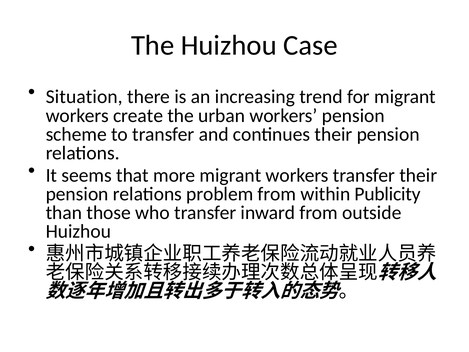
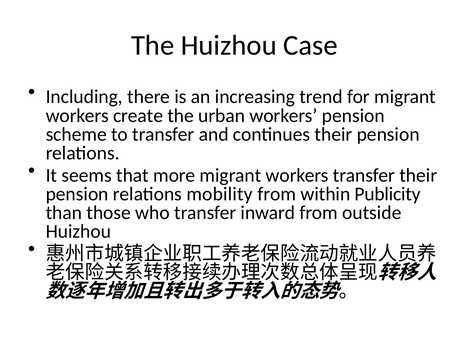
Situation: Situation -> Including (84, 97)
problem: problem -> mobility (220, 194)
